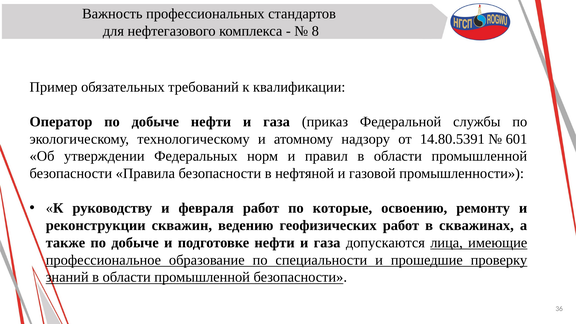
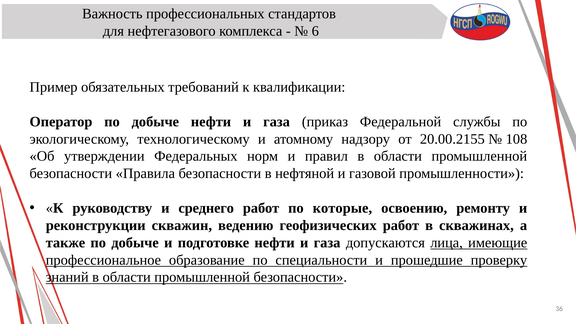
8: 8 -> 6 (315, 31)
14.80.5391: 14.80.5391 -> 20.00.2155 (452, 139)
601: 601 -> 108 (517, 139)
февраля: февраля -> среднего (206, 208)
